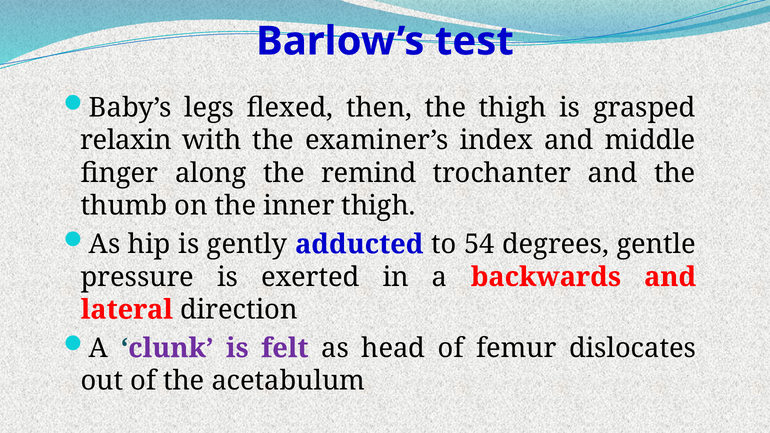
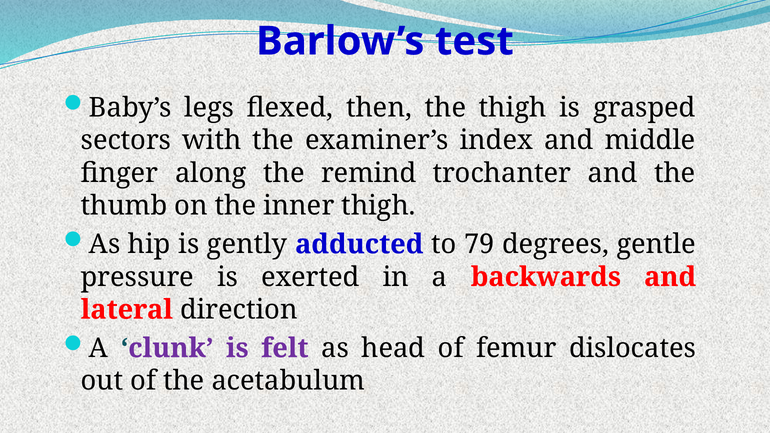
relaxin: relaxin -> sectors (126, 140)
54: 54 -> 79 (479, 244)
